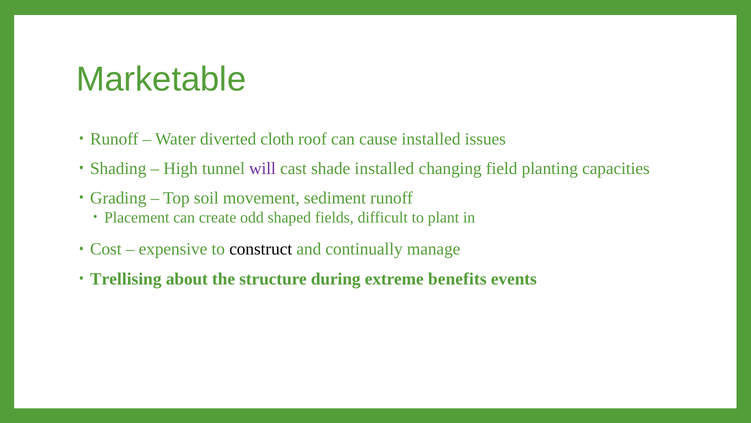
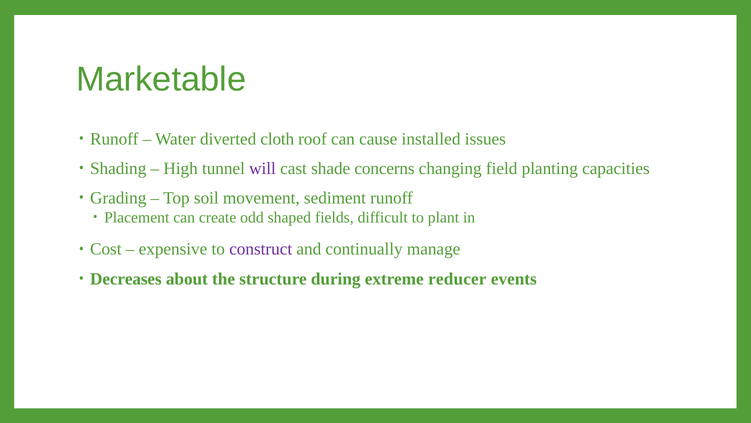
shade installed: installed -> concerns (385, 168)
construct colour: black -> purple (261, 249)
Trellising: Trellising -> Decreases (126, 278)
benefits: benefits -> reducer (457, 278)
